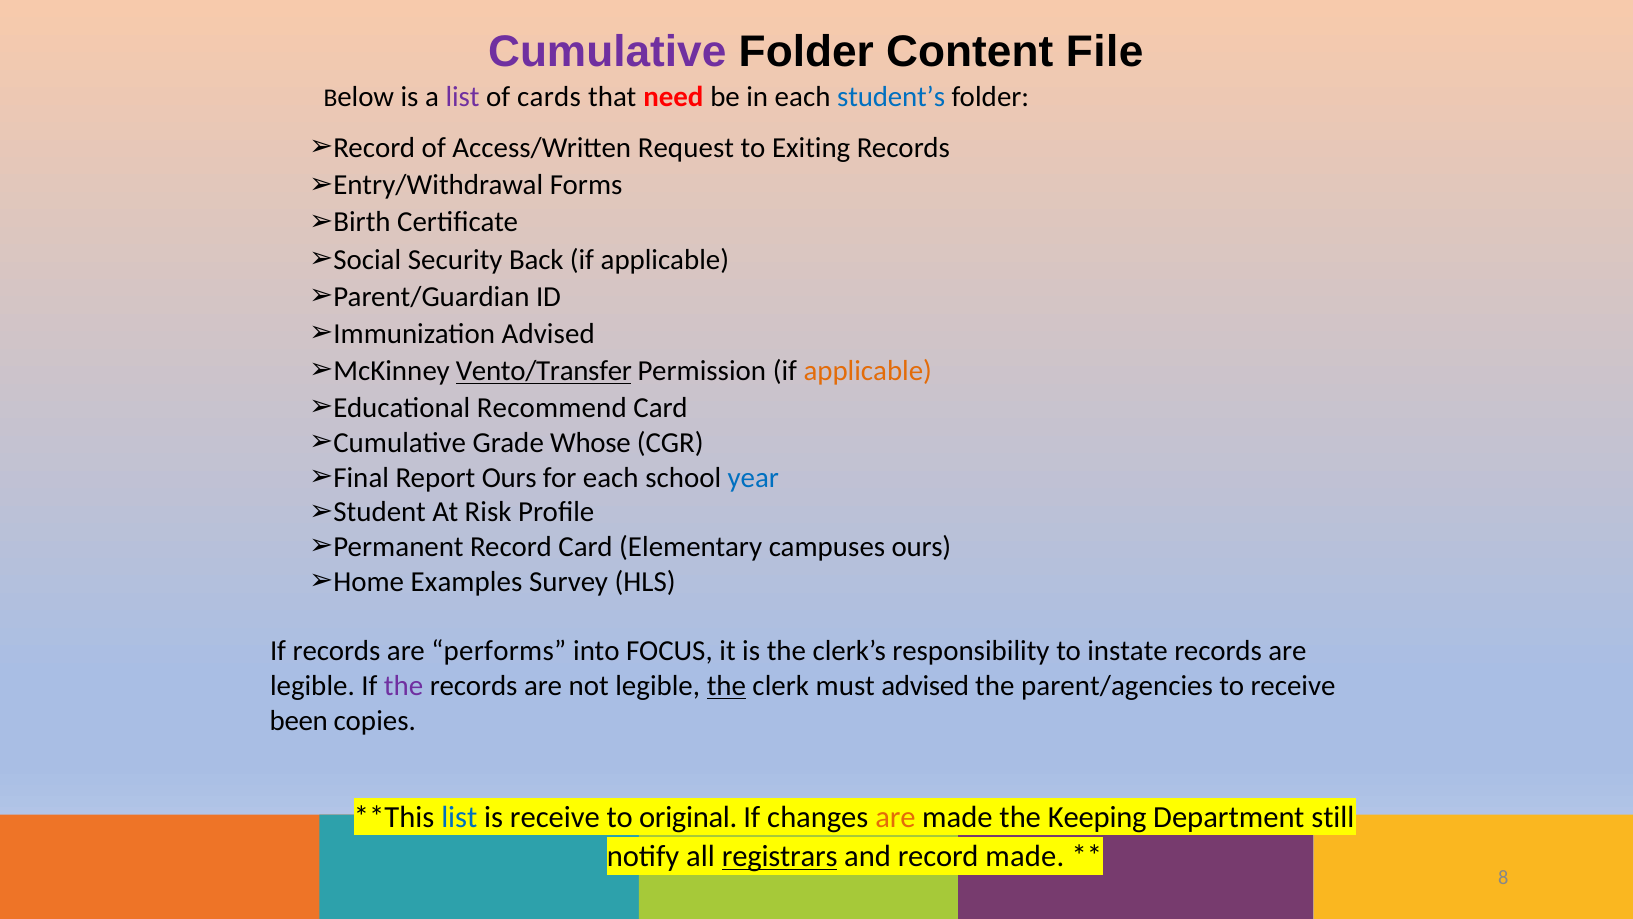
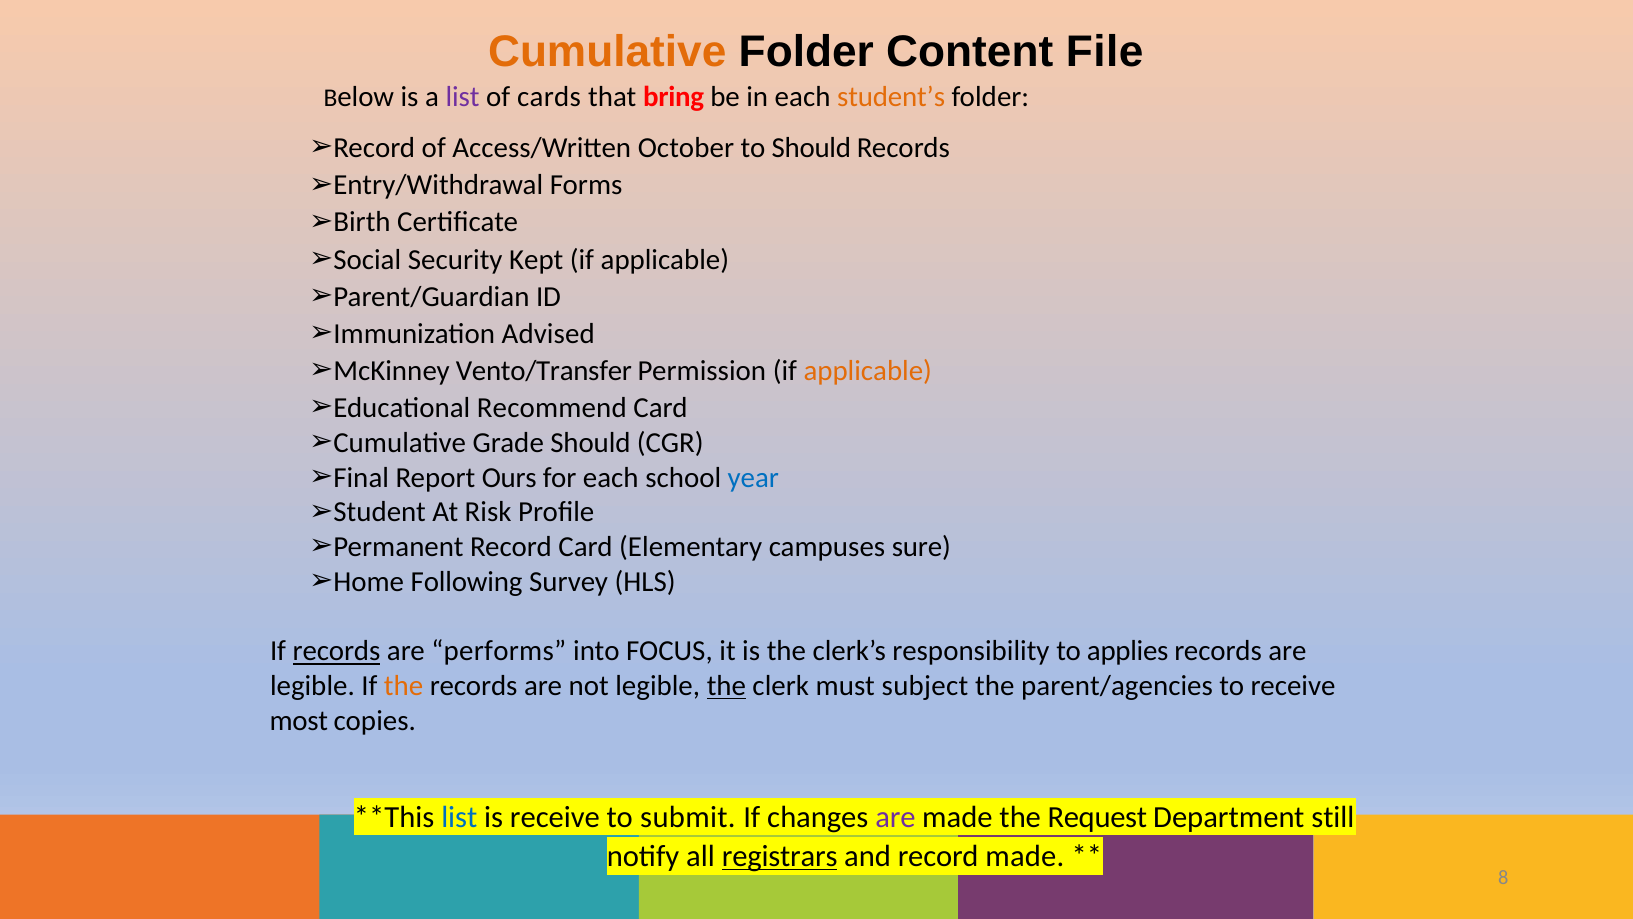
Cumulative colour: purple -> orange (607, 52)
need: need -> bring (674, 97)
student’s colour: blue -> orange (891, 97)
Request: Request -> October (686, 148)
to Exiting: Exiting -> Should (811, 148)
Back: Back -> Kept (536, 259)
Vento/Transfer underline: present -> none (544, 371)
Grade Whose: Whose -> Should (590, 443)
campuses ours: ours -> sure (921, 547)
Examples: Examples -> Following (467, 582)
records underline: none -> present (337, 651)
instate: instate -> applies (1128, 651)
the colour: purple -> orange (404, 686)
must advised: advised -> subject (925, 686)
been: been -> most (299, 720)
original: original -> submit (688, 817)
are colour: orange -> purple (895, 817)
Keeping: Keeping -> Request (1097, 817)
